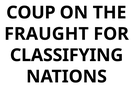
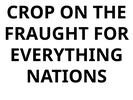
COUP: COUP -> CROP (31, 13)
CLASSIFYING: CLASSIFYING -> EVERYTHING (66, 55)
